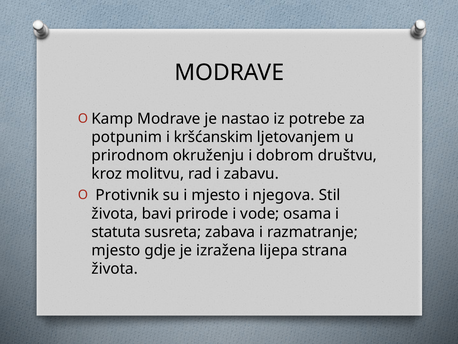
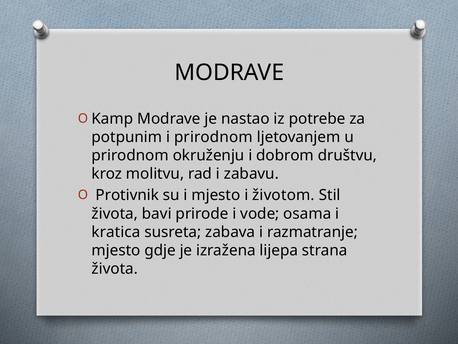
i kršćanskim: kršćanskim -> prirodnom (213, 137)
njegova: njegova -> životom (283, 195)
statuta: statuta -> kratica (116, 232)
